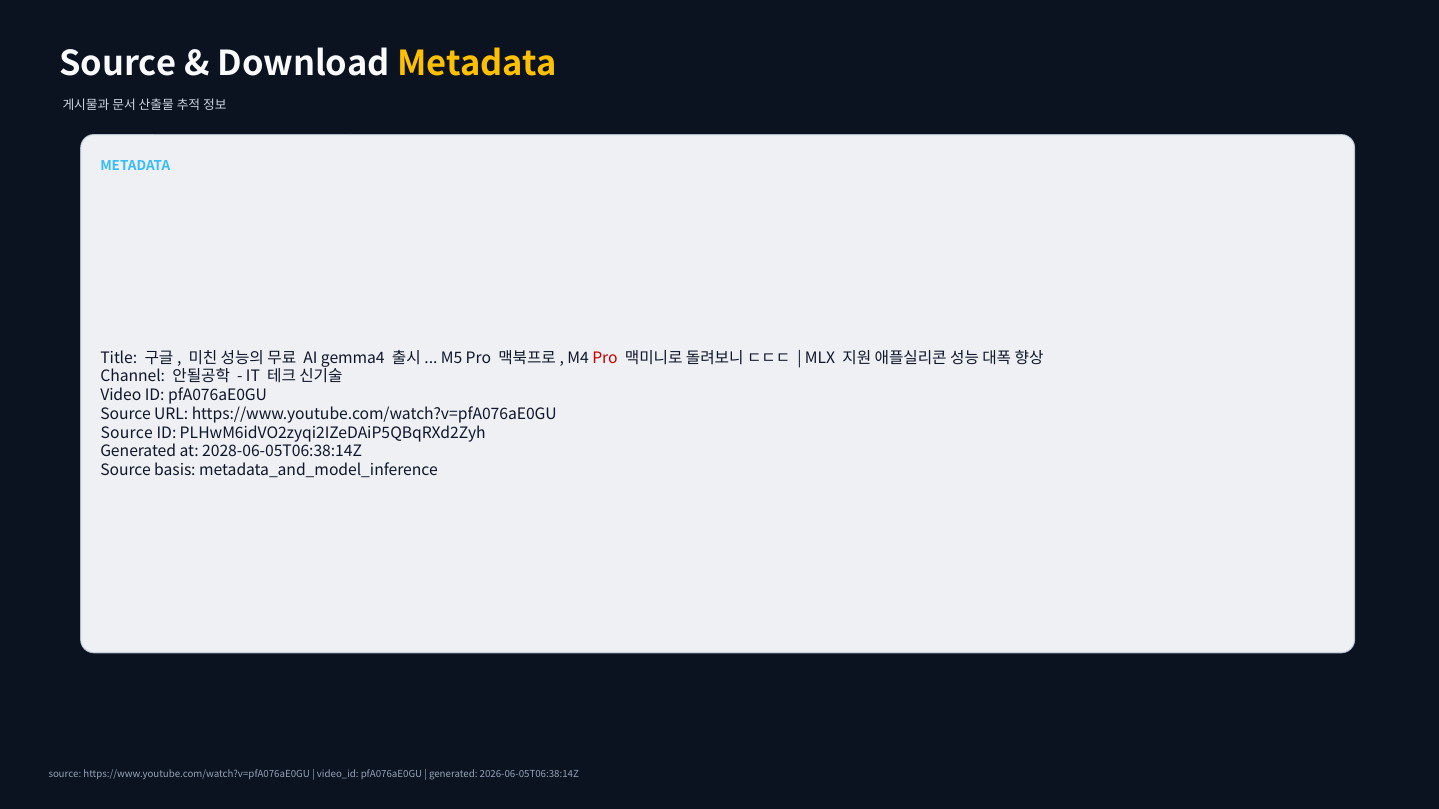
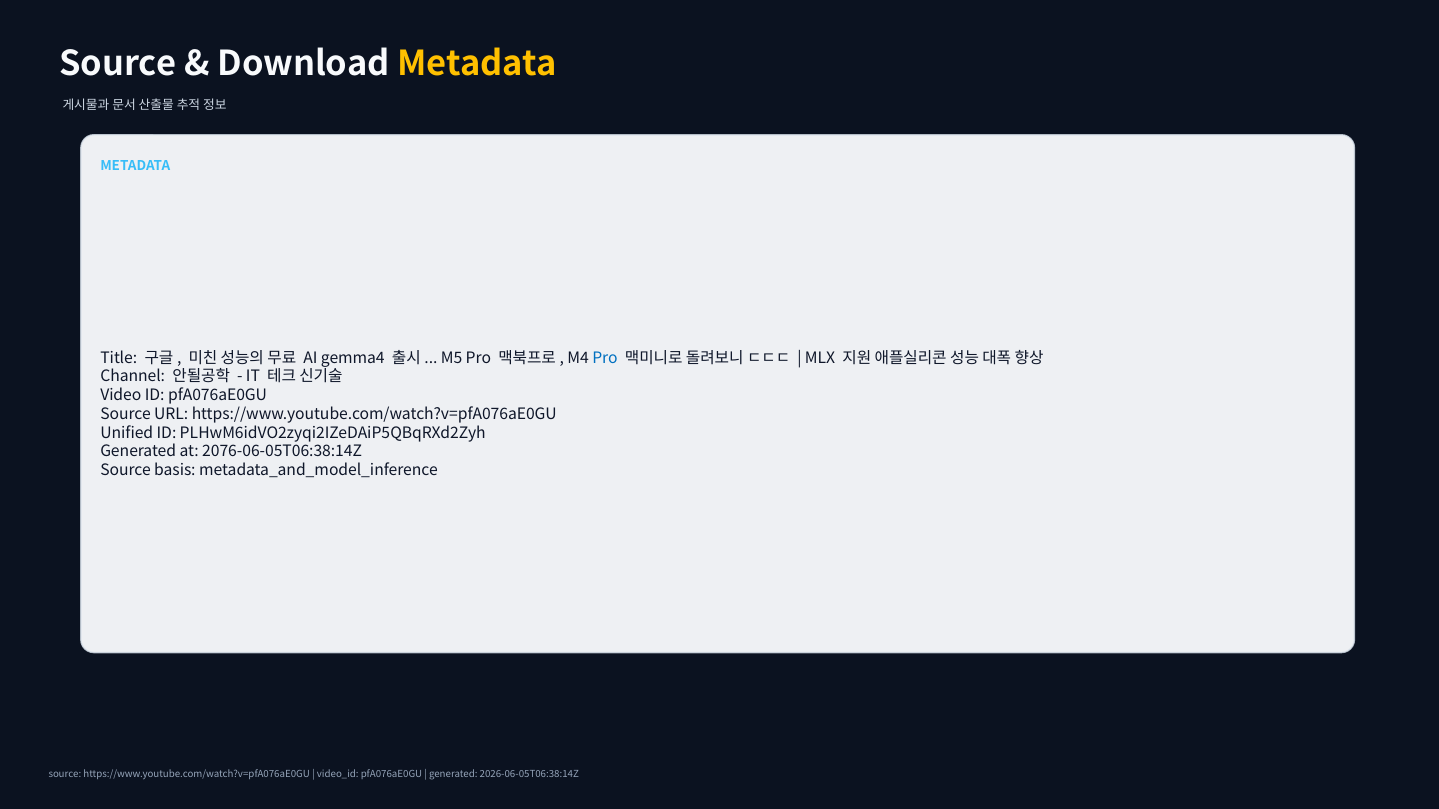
Pro colour: red -> blue (605, 358)
Source: Source -> Unified (127, 433)
2028-06-05T06:38:14Z: 2028-06-05T06:38:14Z -> 2076-06-05T06:38:14Z (282, 452)
